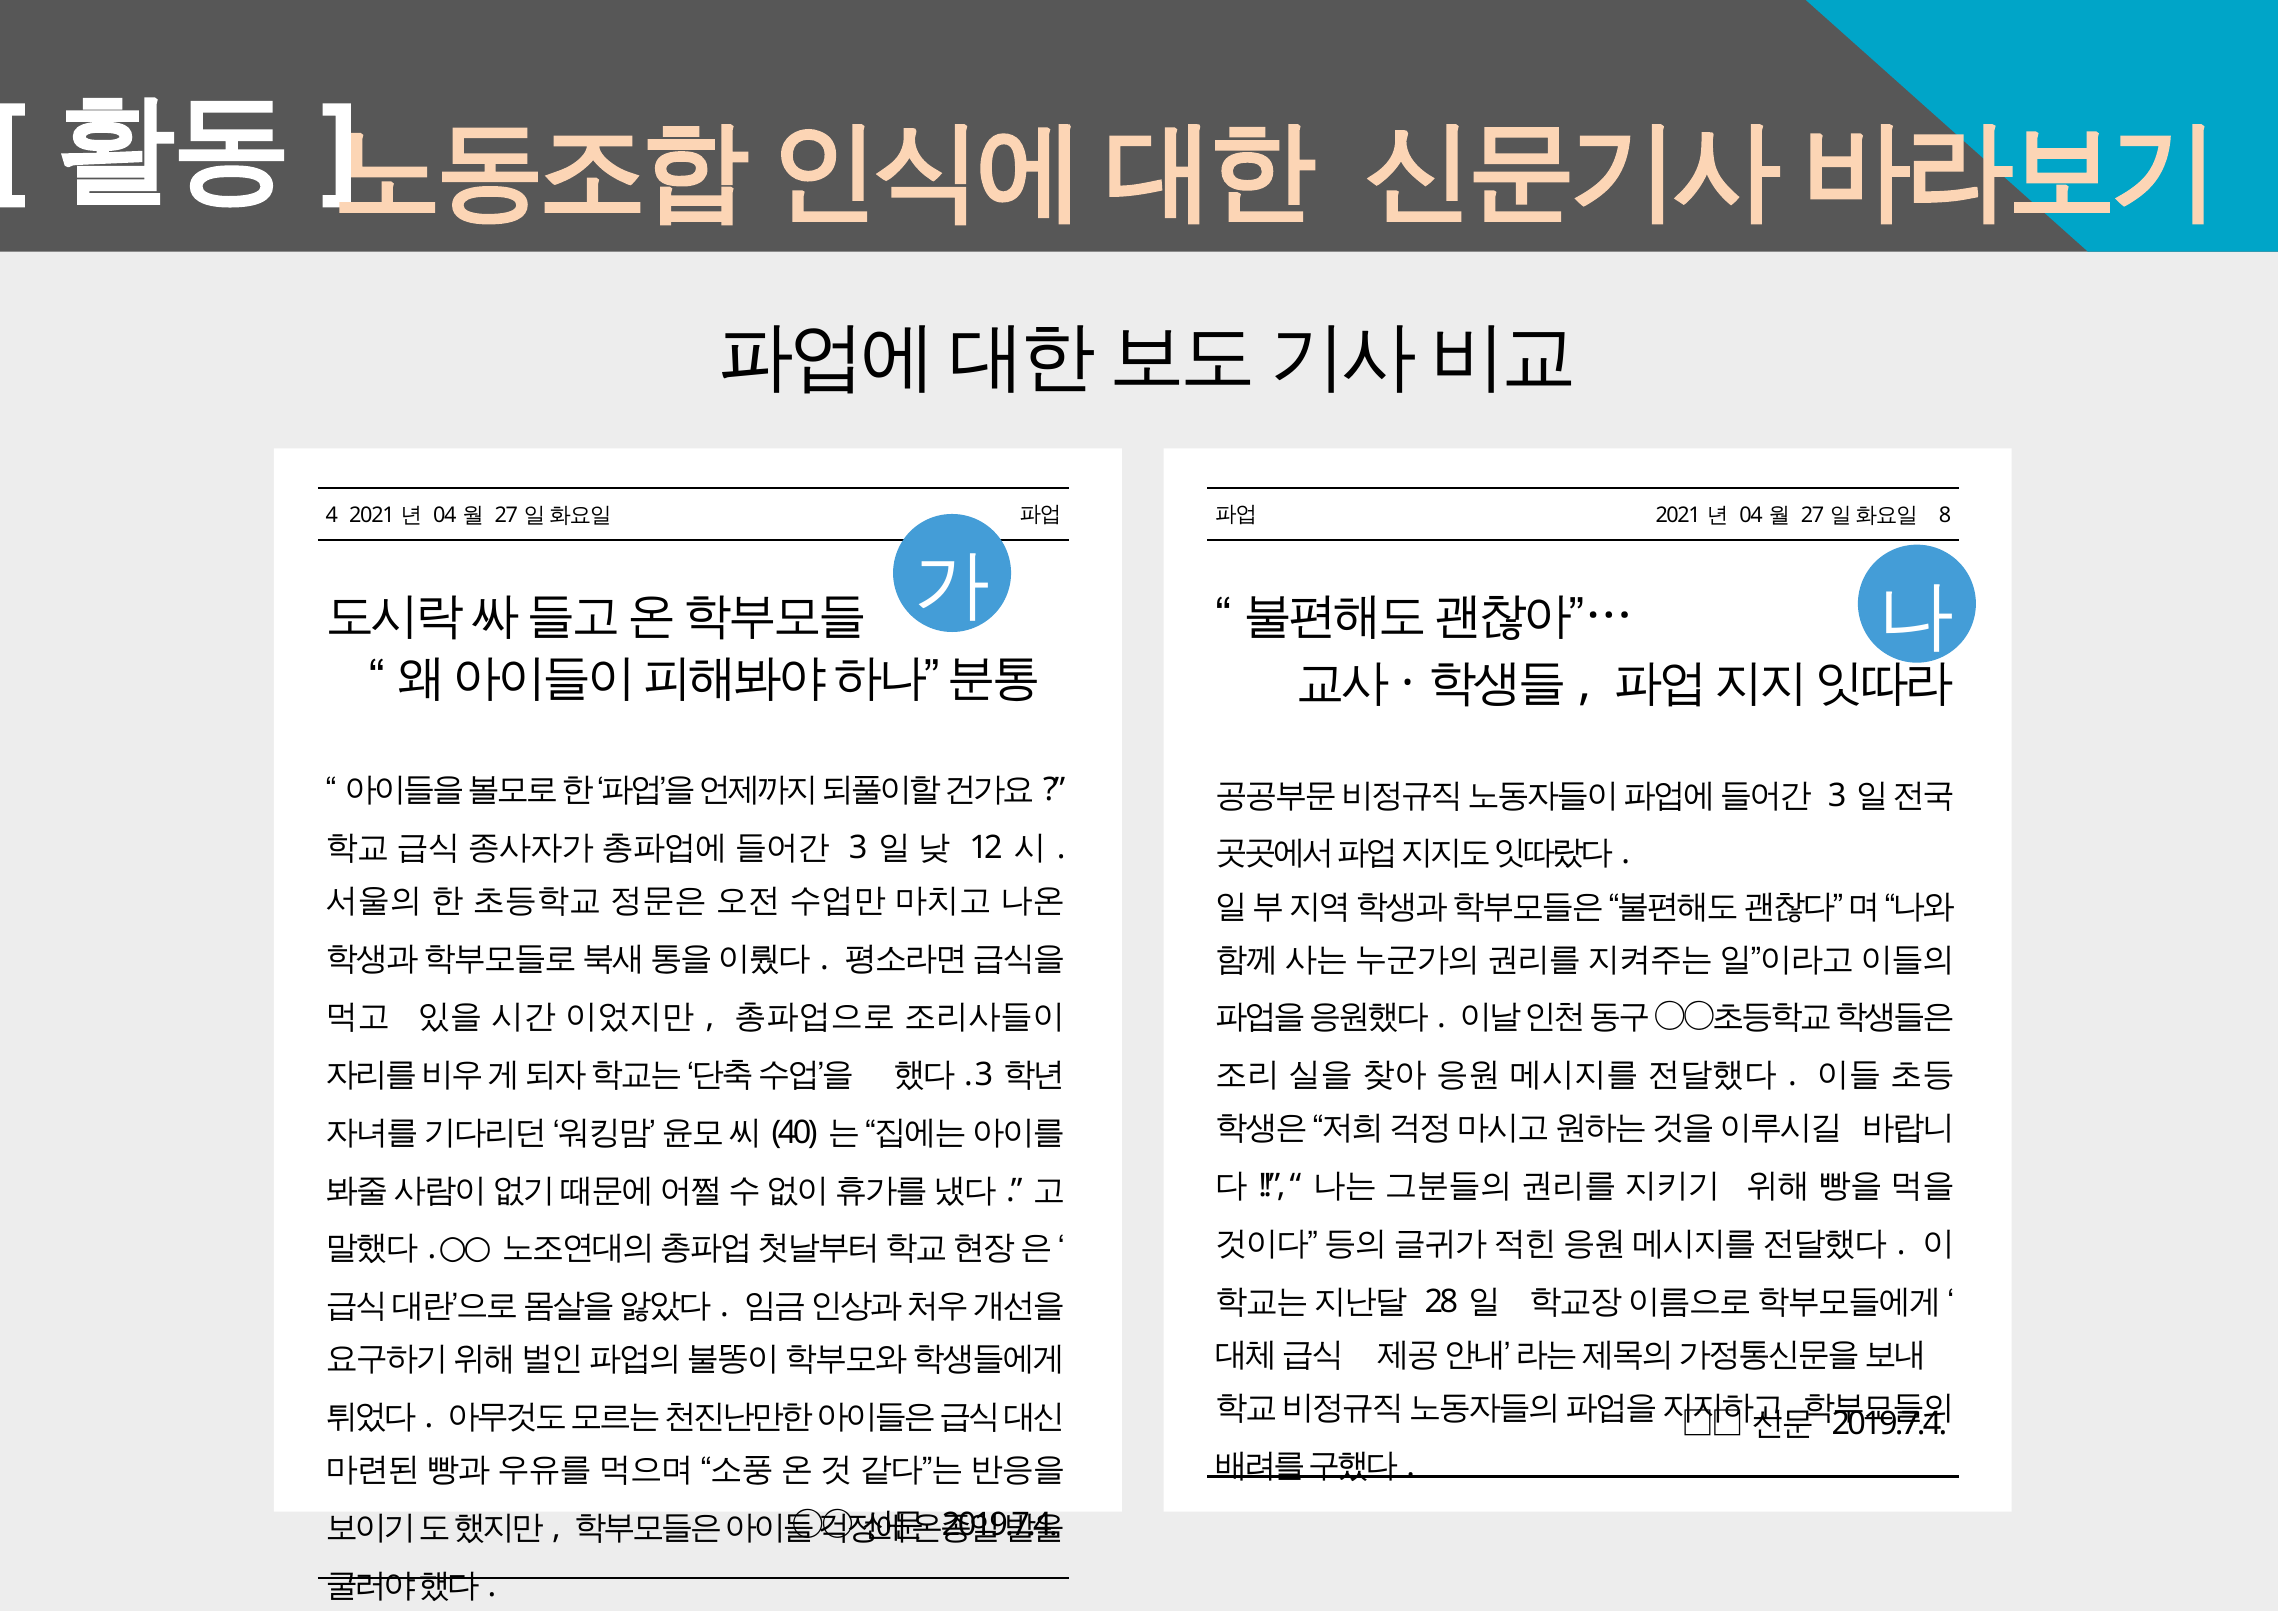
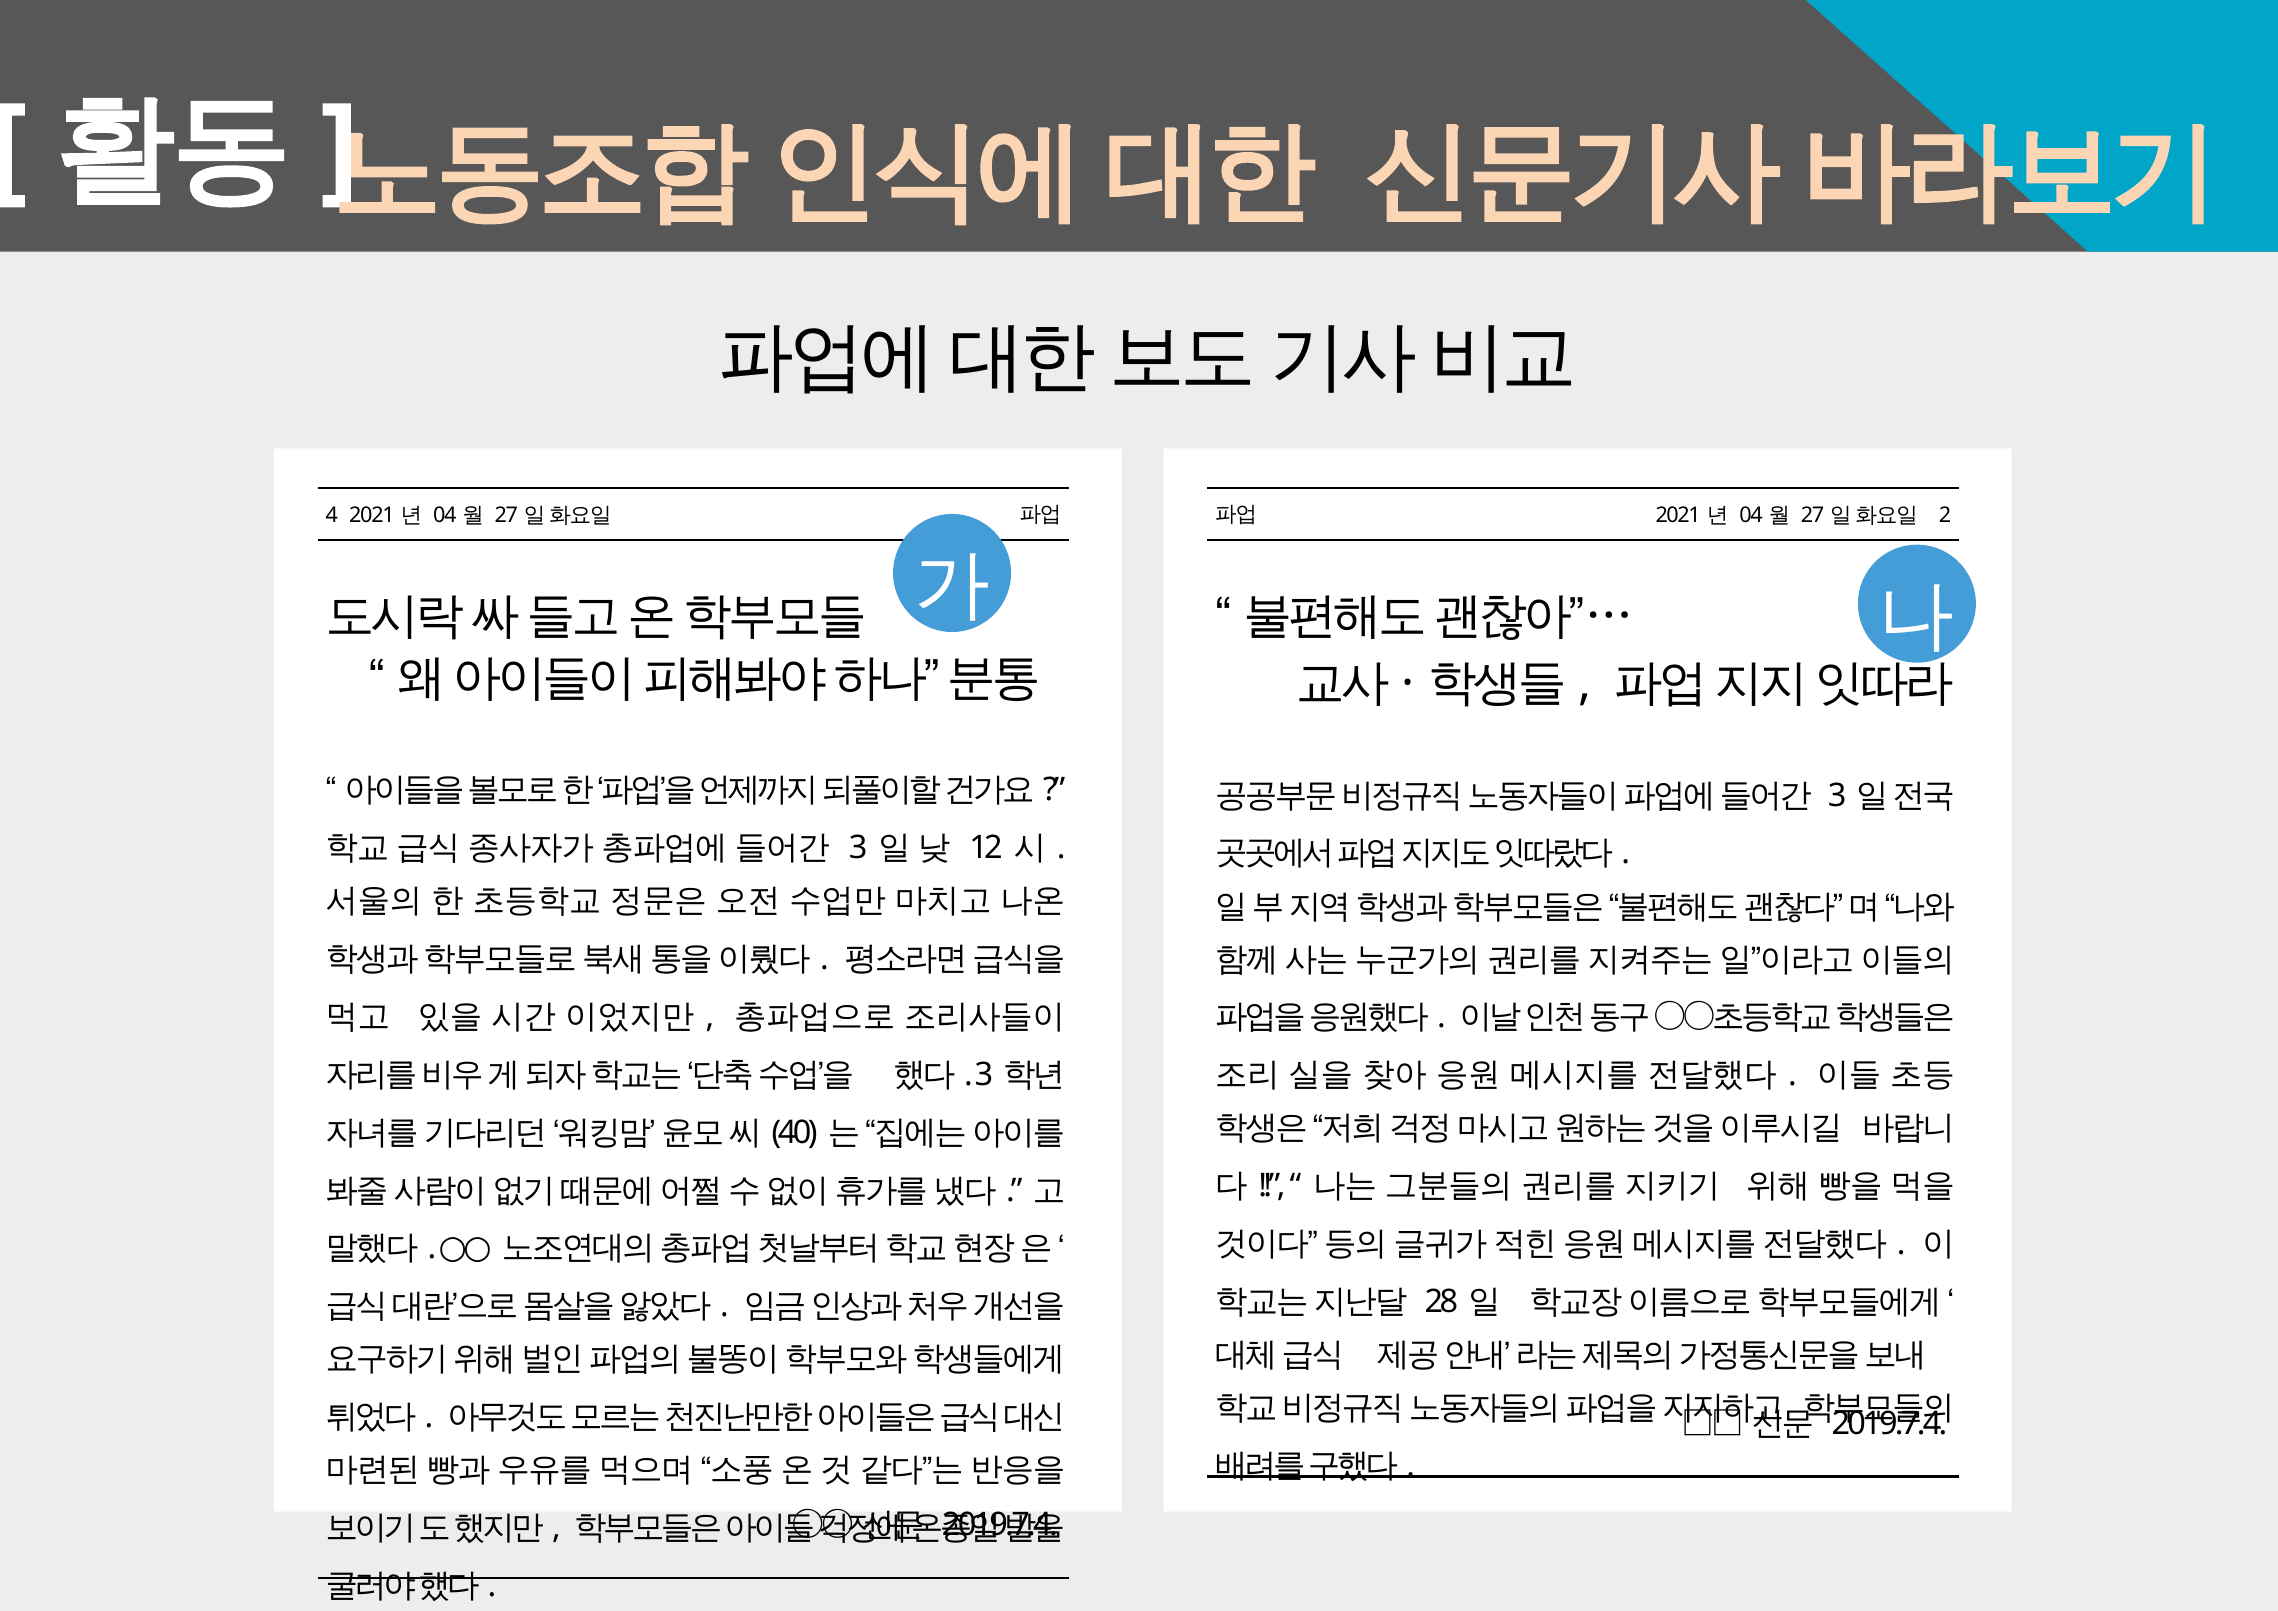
8: 8 -> 2 (1945, 515)
